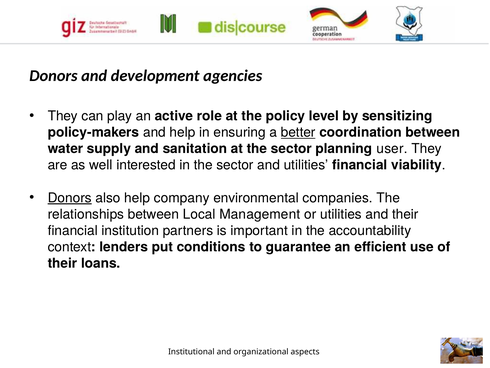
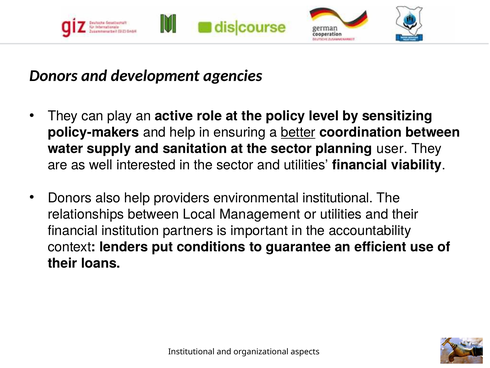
Donors underline: present -> none (70, 198)
company: company -> providers (182, 198)
environmental companies: companies -> institutional (338, 198)
